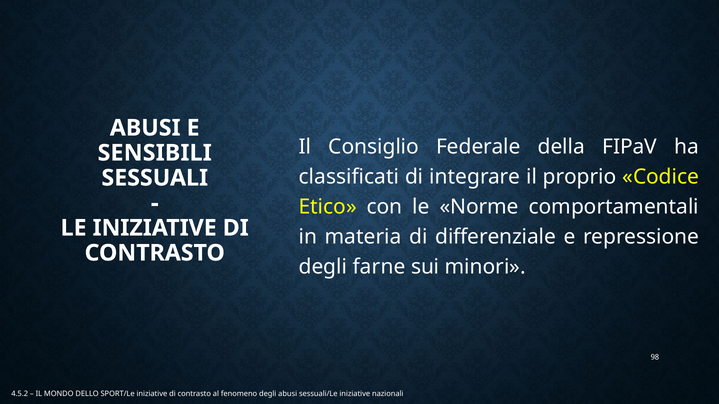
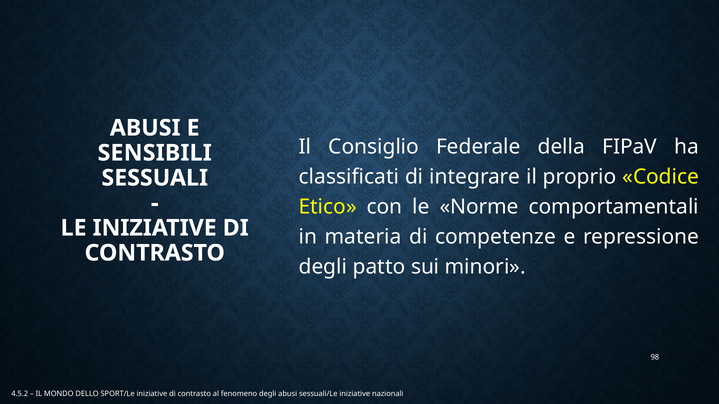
differenziale: differenziale -> competenze (496, 237)
farne: farne -> patto (379, 267)
